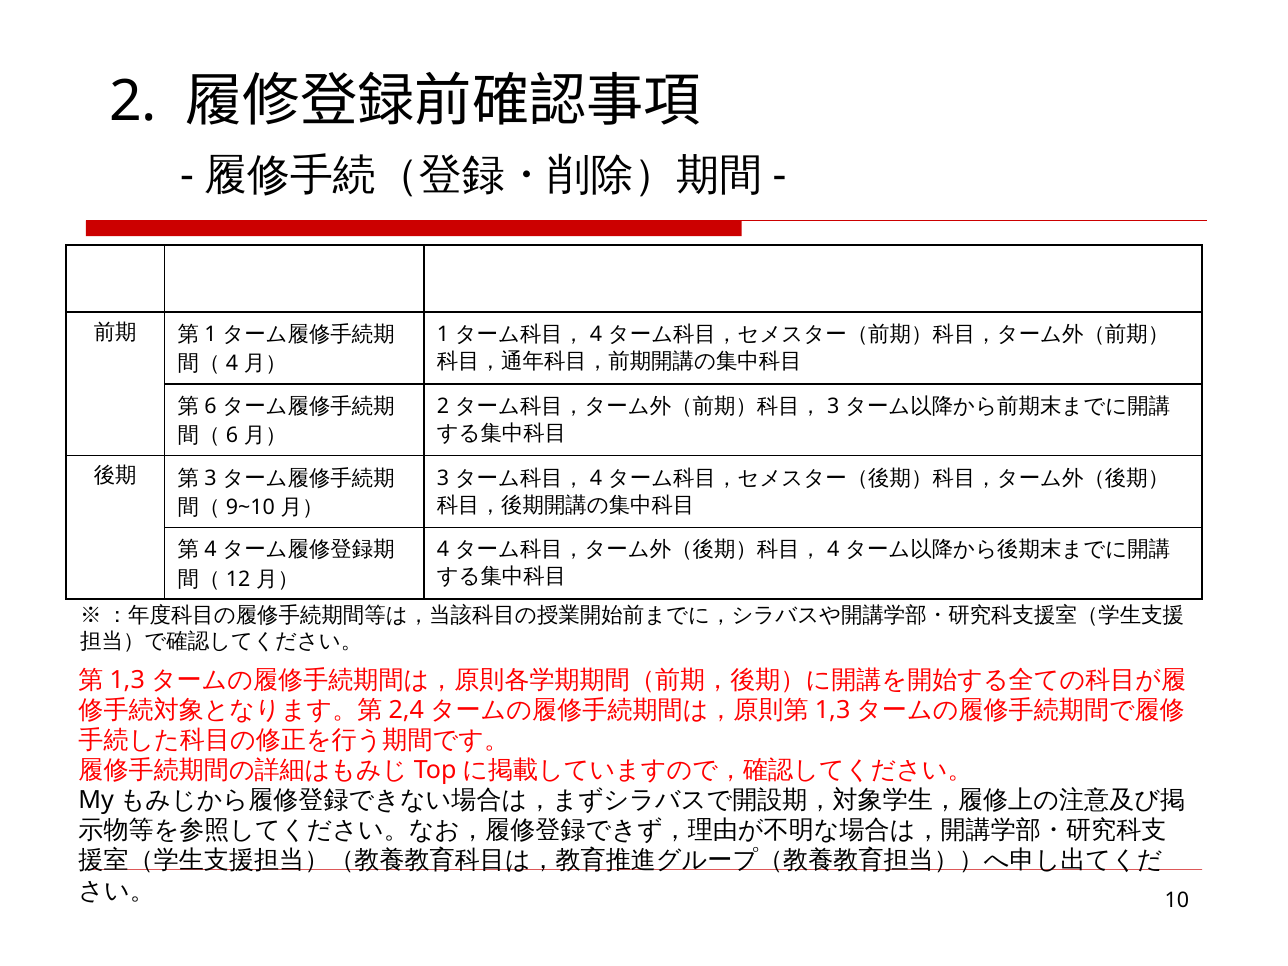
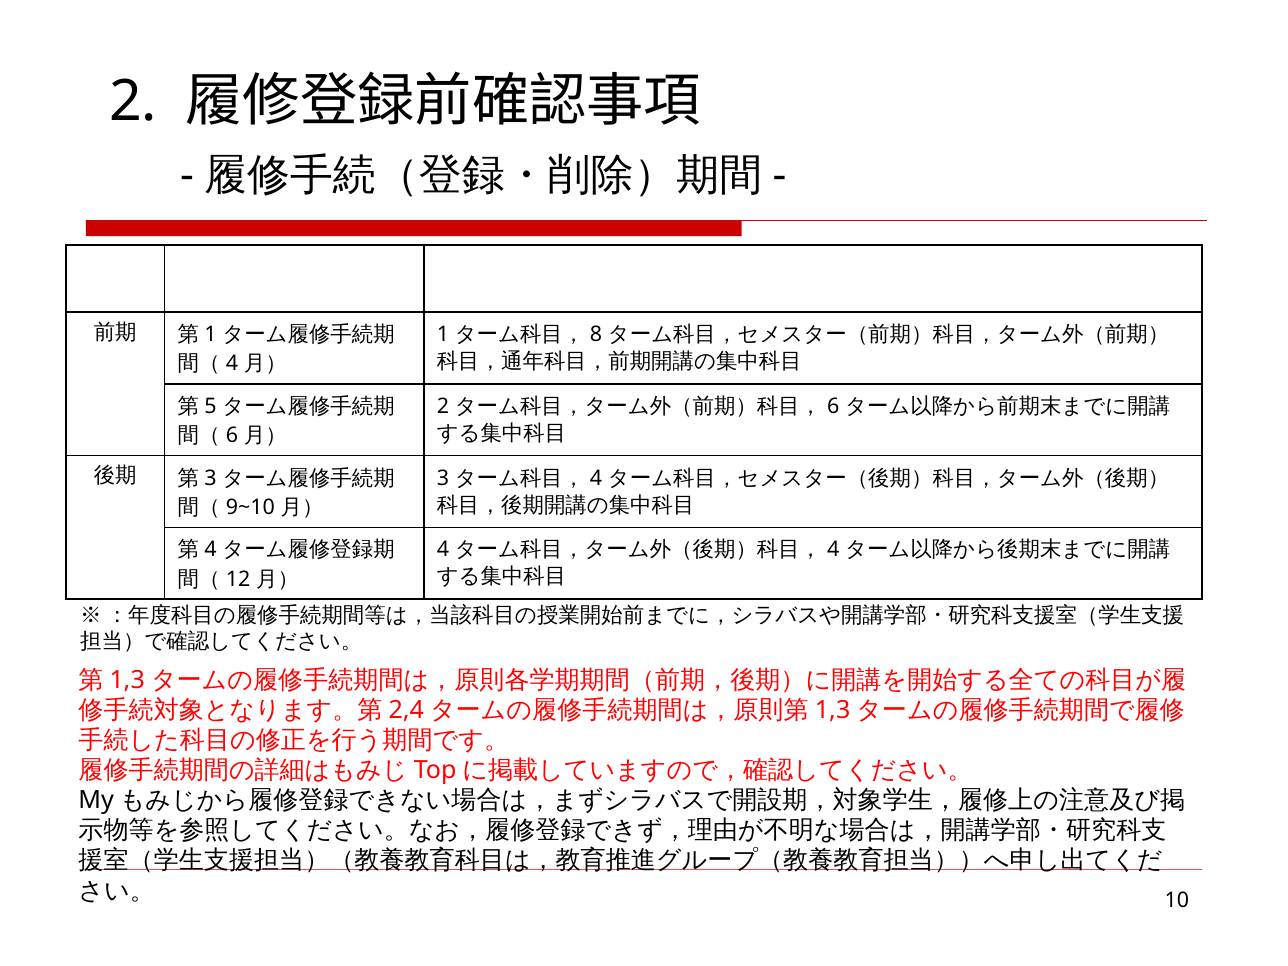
4: 4 -> 8 (596, 334)
6: 6 -> 5 (210, 406)
3: 3 -> 6 (833, 406)
